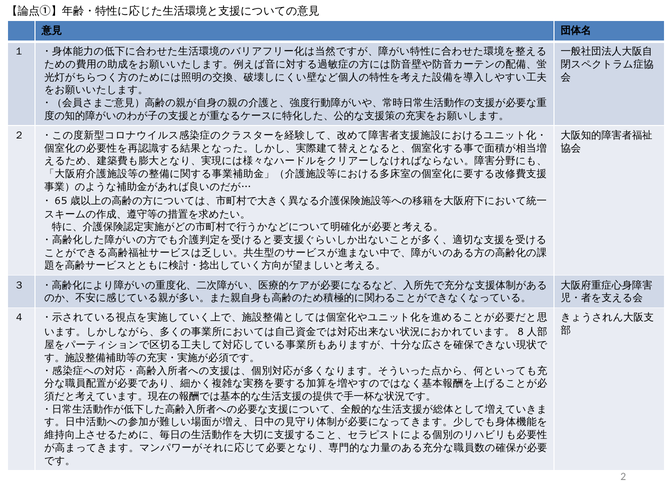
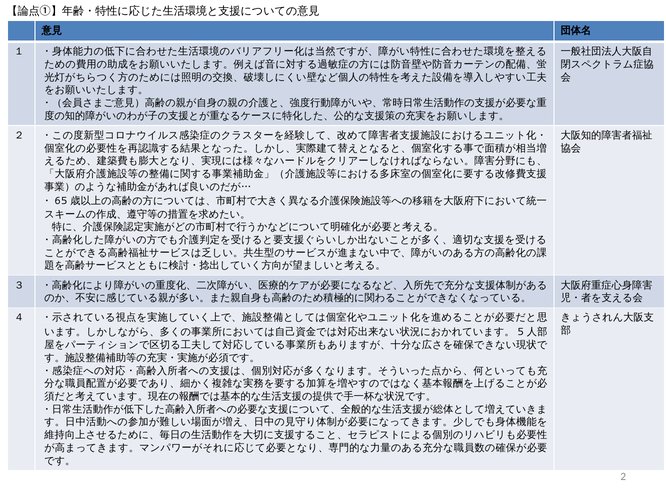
8: 8 -> 5 (521, 332)
